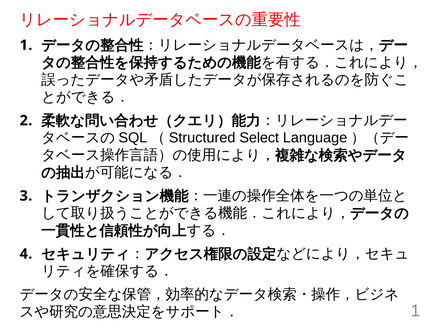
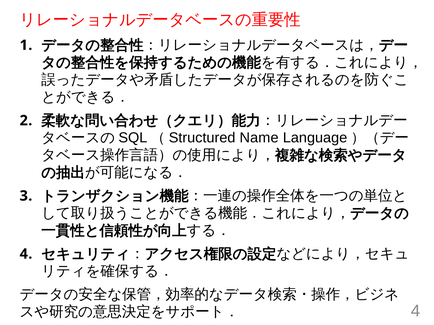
Select: Select -> Name (259, 138)
1: 1 -> 4 (415, 312)
